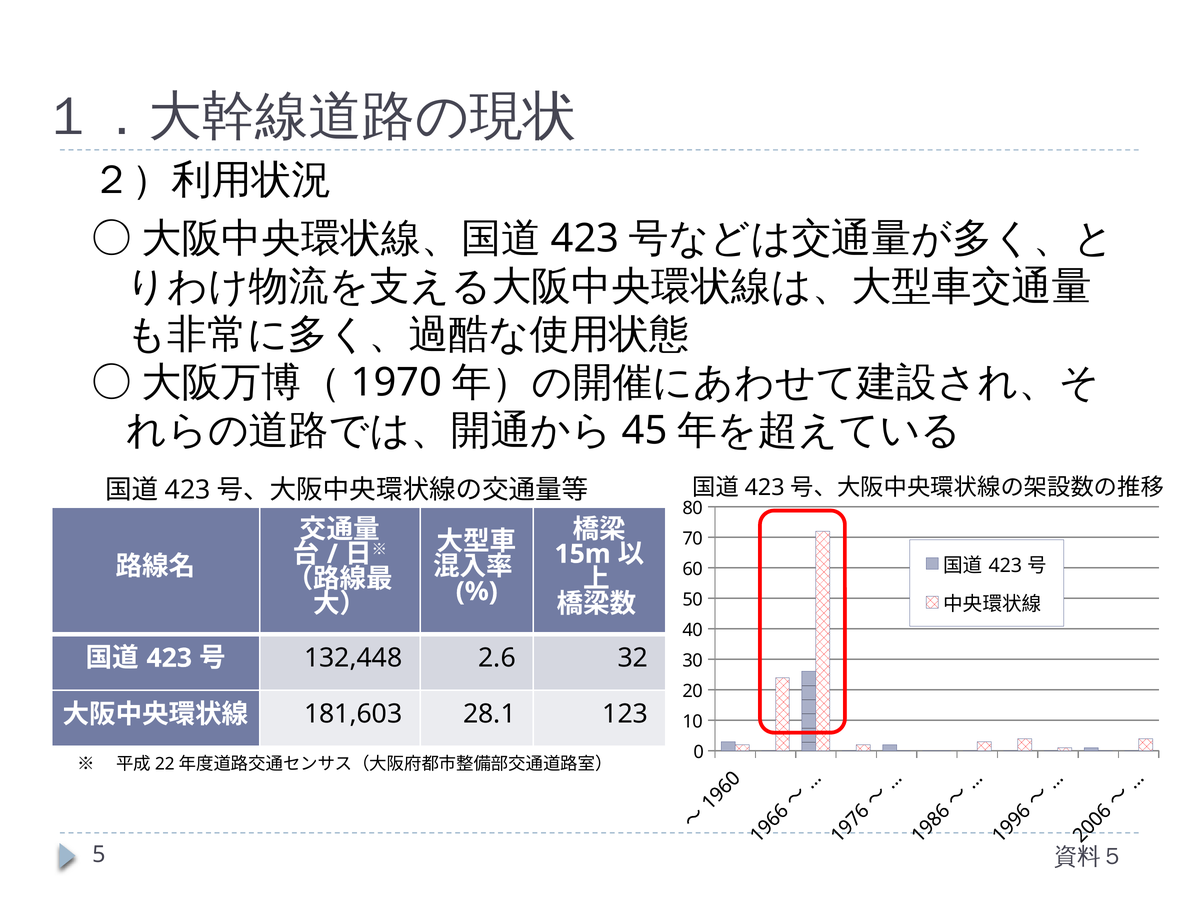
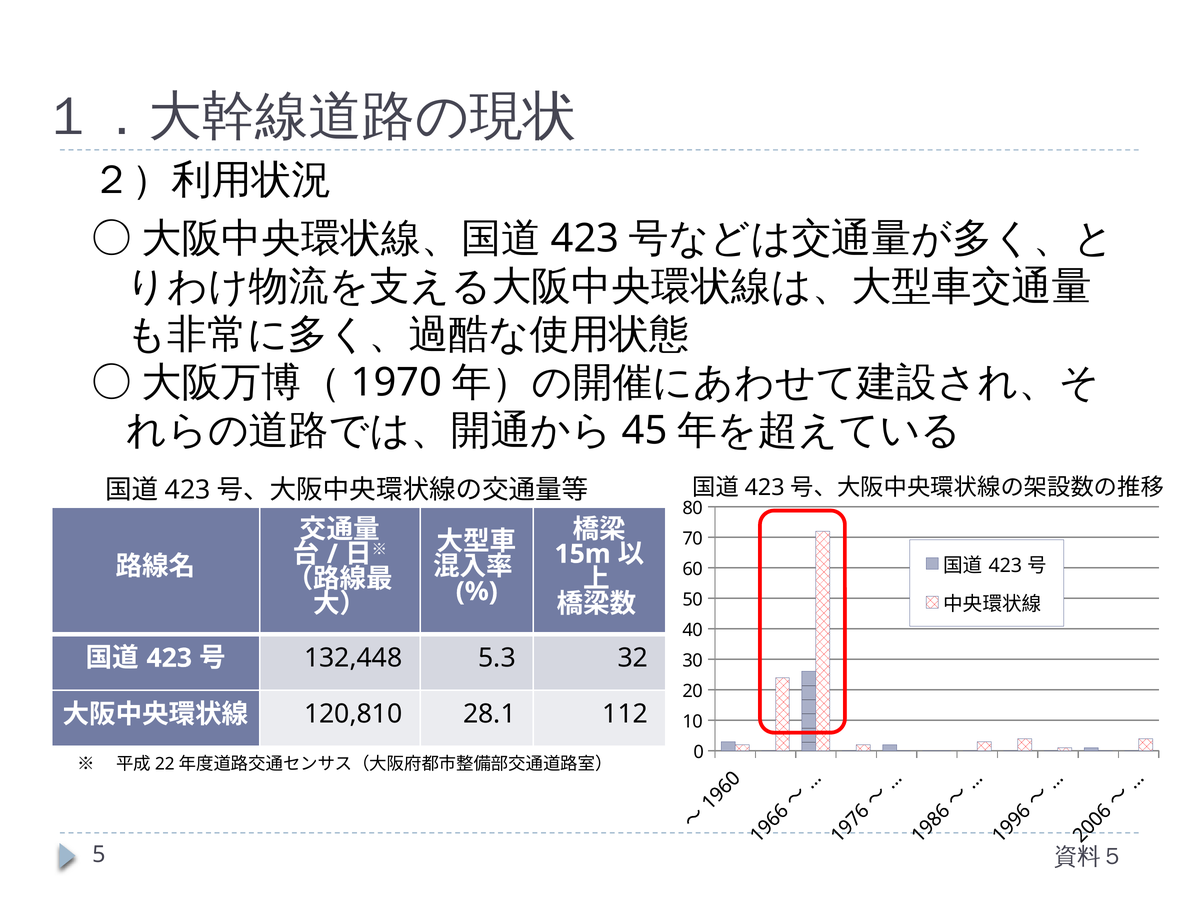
2.6: 2.6 -> 5.3 (497, 658)
181,603: 181,603 -> 120,810 (353, 714)
123: 123 -> 112 (625, 714)
